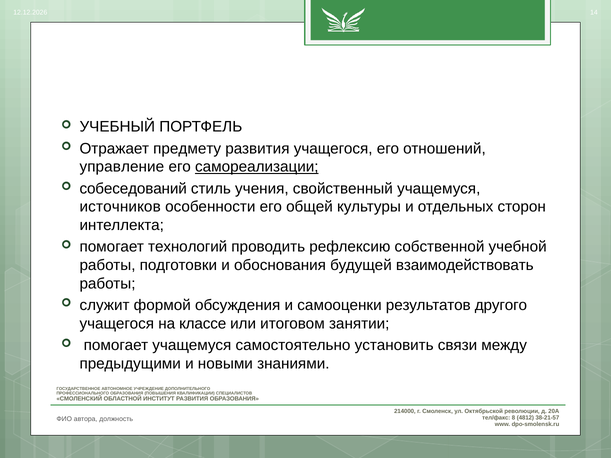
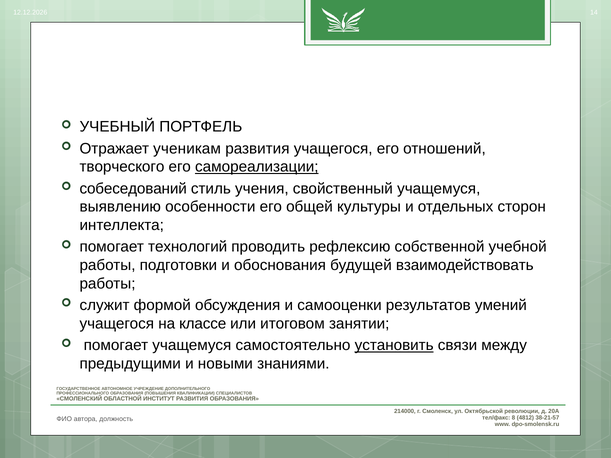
предмету: предмету -> ученикам (187, 149)
управление: управление -> творческого (122, 167)
источников: источников -> выявлению (120, 207)
другого: другого -> умений (501, 305)
установить underline: none -> present (394, 346)
